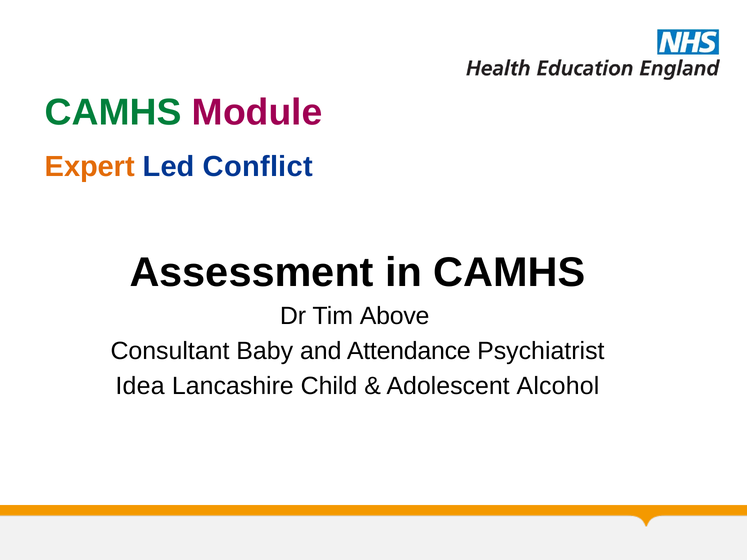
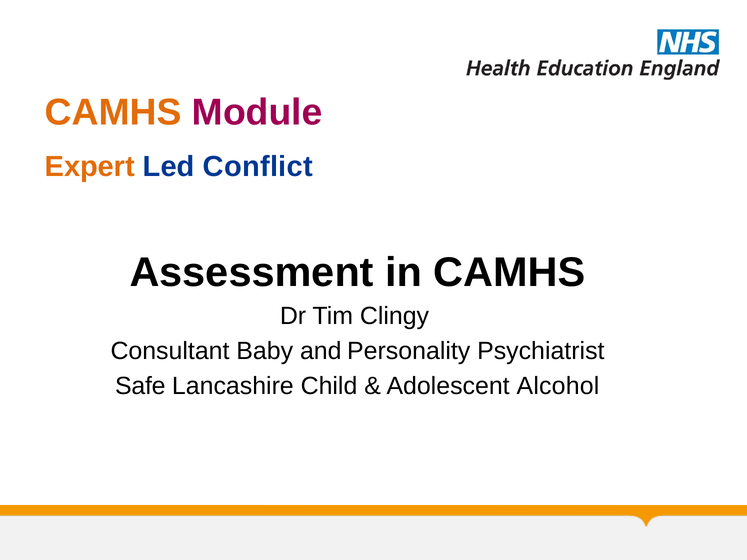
CAMHS colour: green -> orange (113, 112)
Above: Above -> Clingy (395, 316)
Attendance: Attendance -> Personality (409, 351)
Idea: Idea -> Safe (140, 386)
